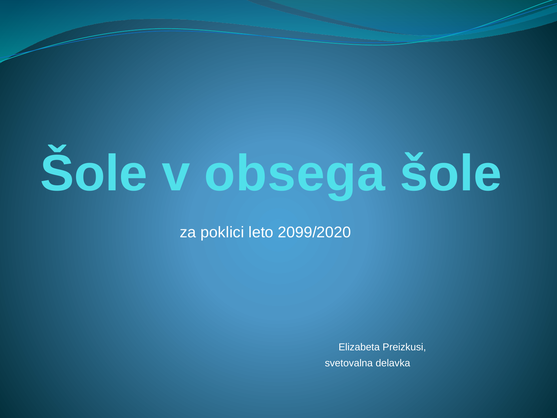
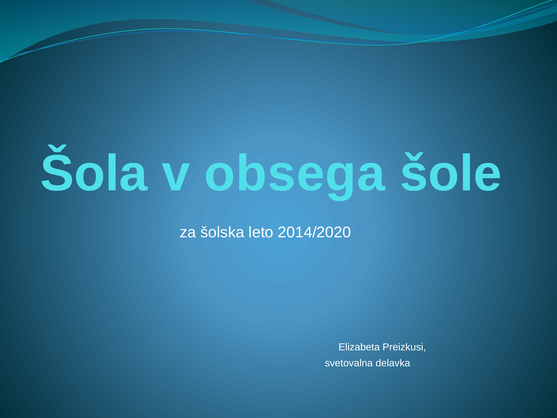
Šole: Šole -> Šola (94, 173)
poklici: poklici -> šolska (222, 232)
2099/2020: 2099/2020 -> 2014/2020 (315, 232)
